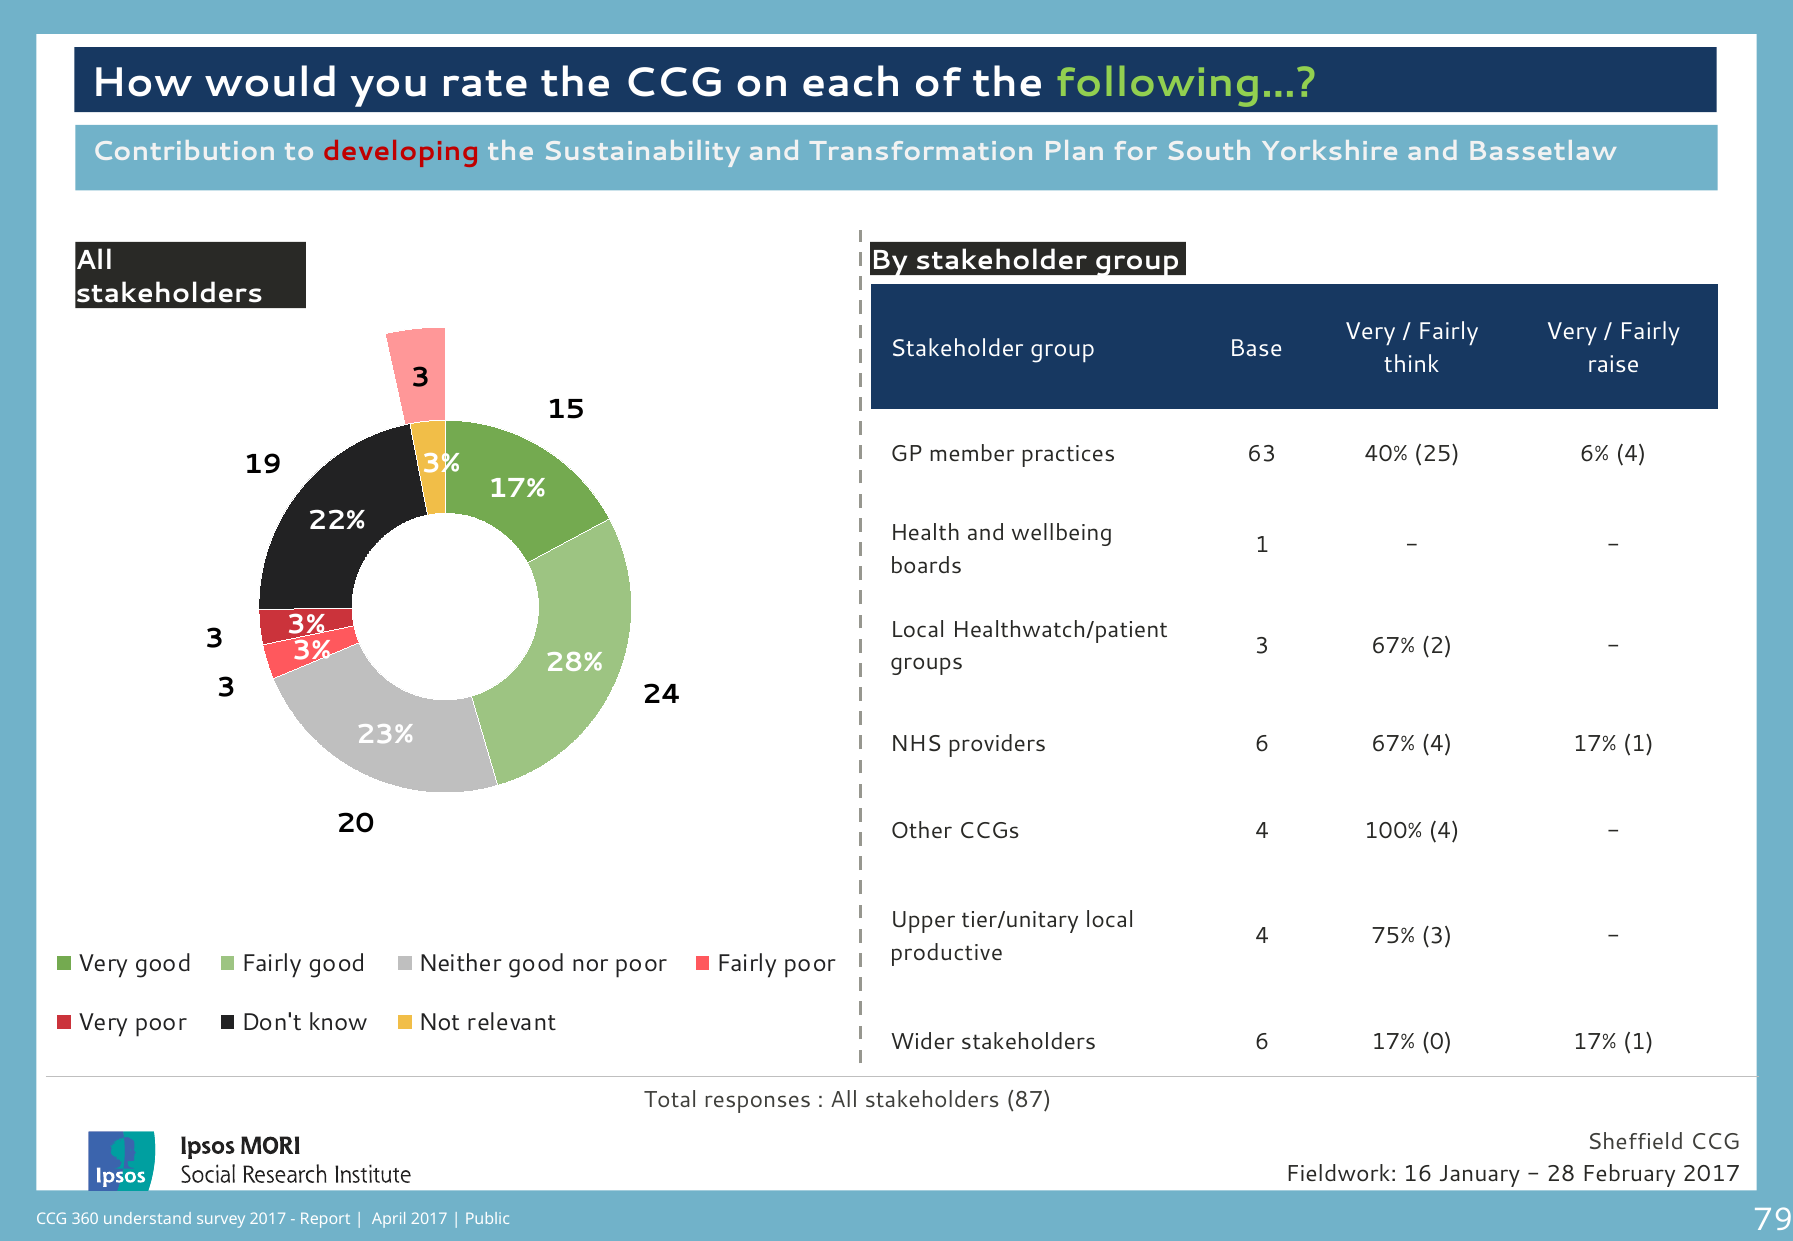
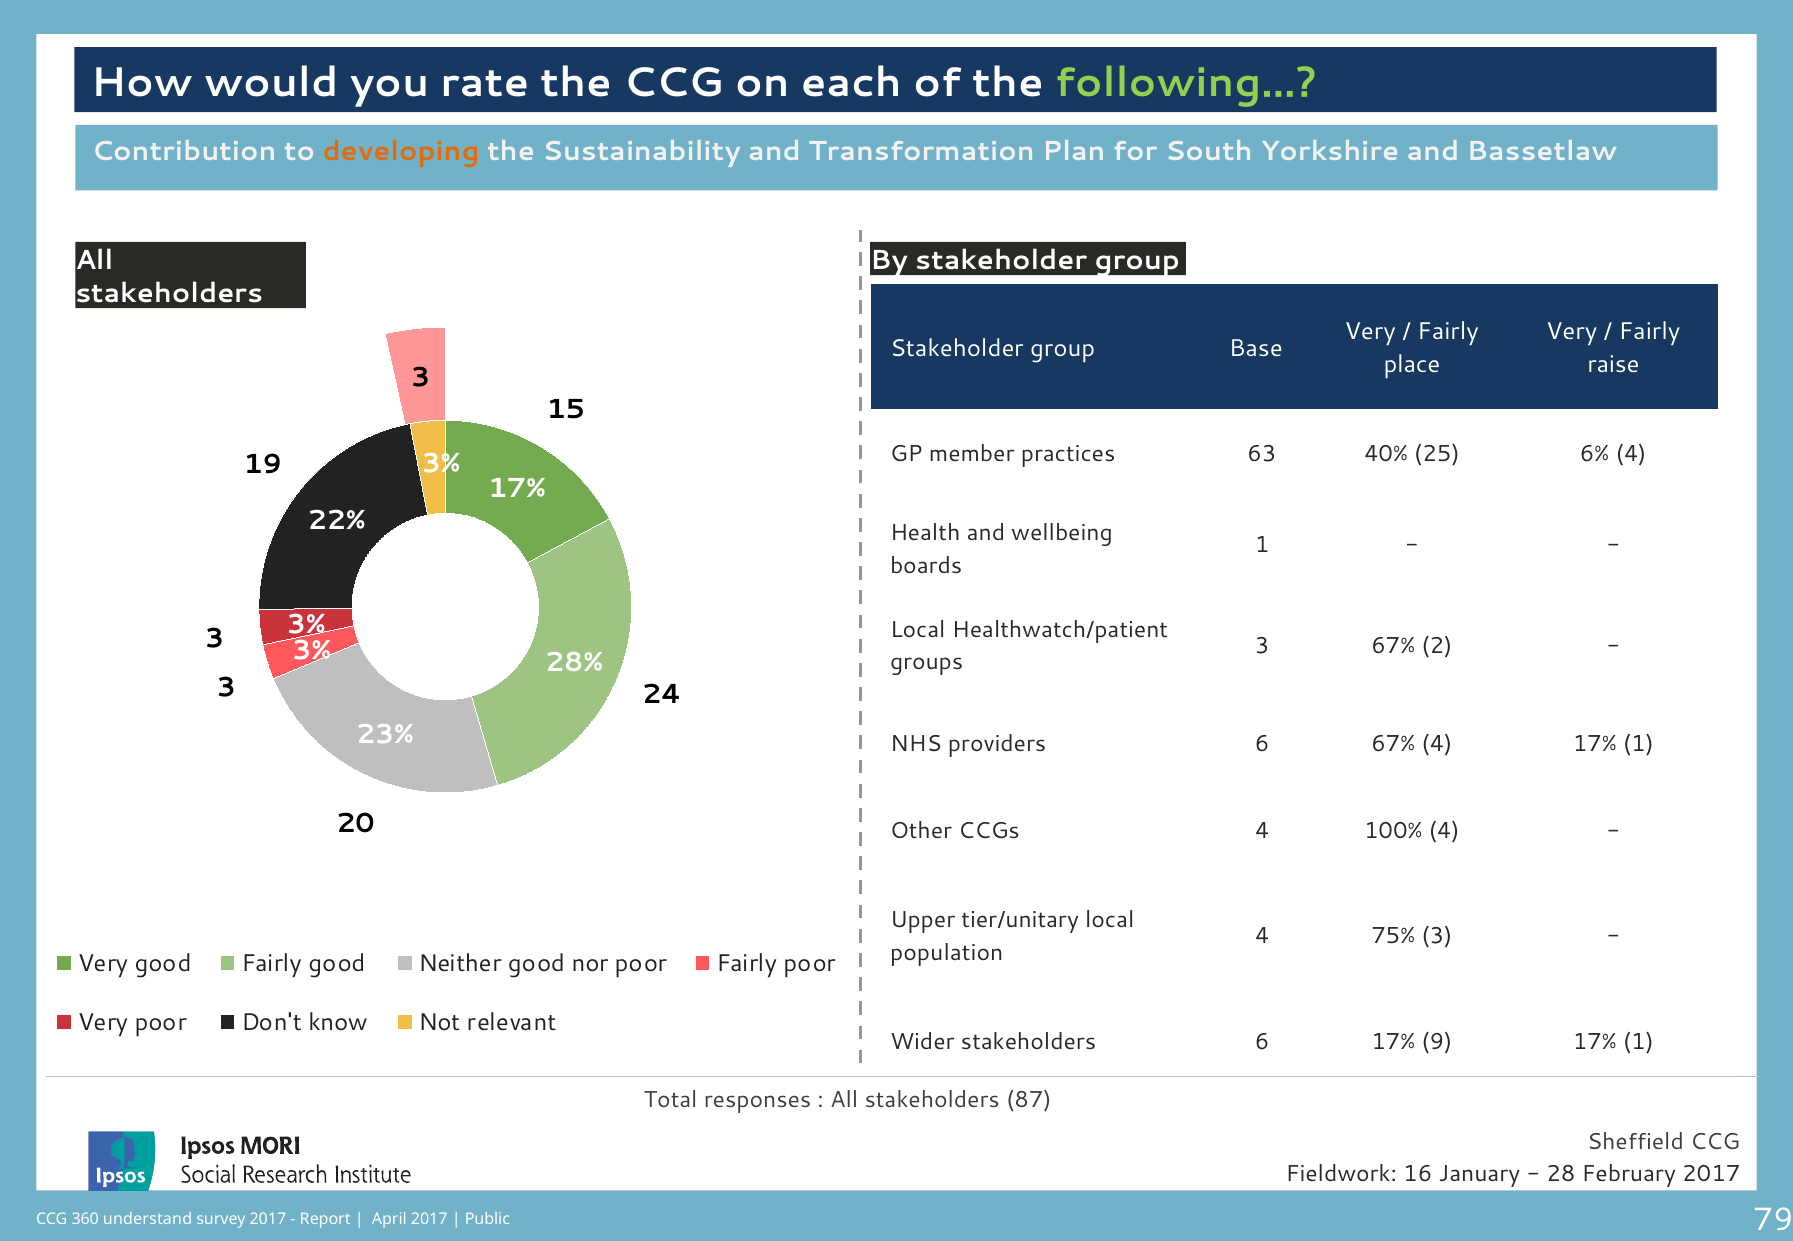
developing colour: red -> orange (401, 151)
think: think -> place (1412, 365)
productive: productive -> population (947, 953)
0: 0 -> 9 (1437, 1042)
